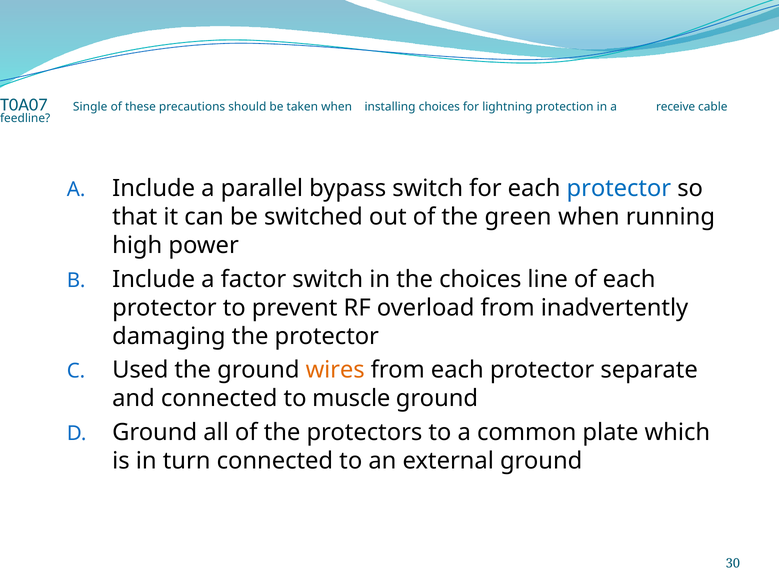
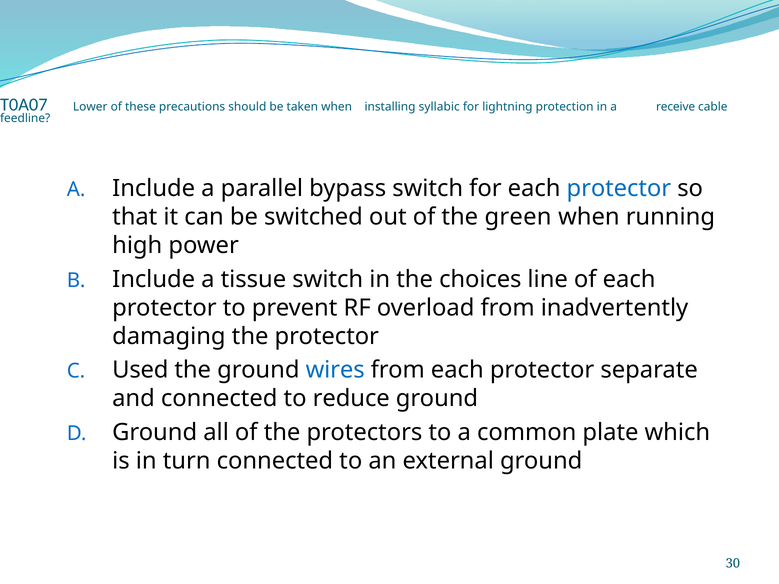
Single: Single -> Lower (90, 107)
installing choices: choices -> syllabic (439, 107)
factor: factor -> tissue (253, 279)
wires colour: orange -> blue (335, 370)
muscle: muscle -> reduce (351, 399)
